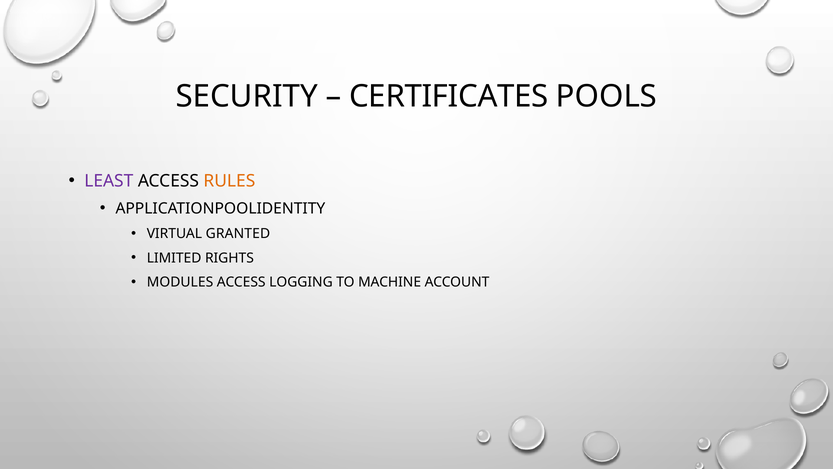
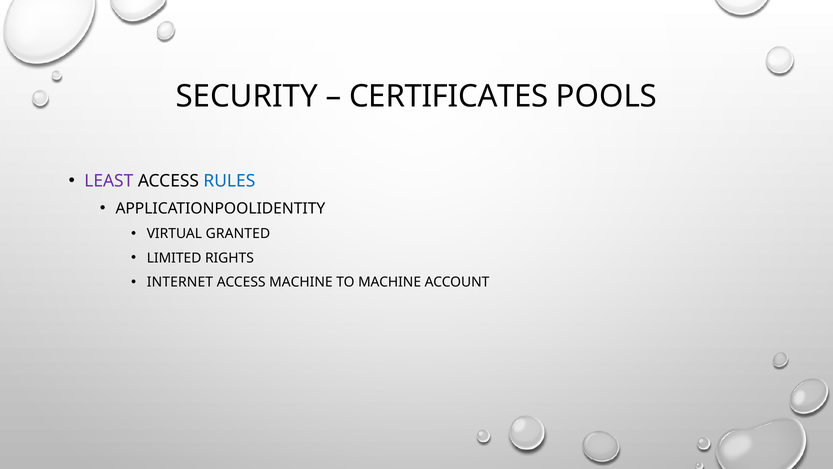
RULES colour: orange -> blue (229, 181)
MODULES: MODULES -> INTERNET (180, 282)
ACCESS LOGGING: LOGGING -> MACHINE (301, 282)
